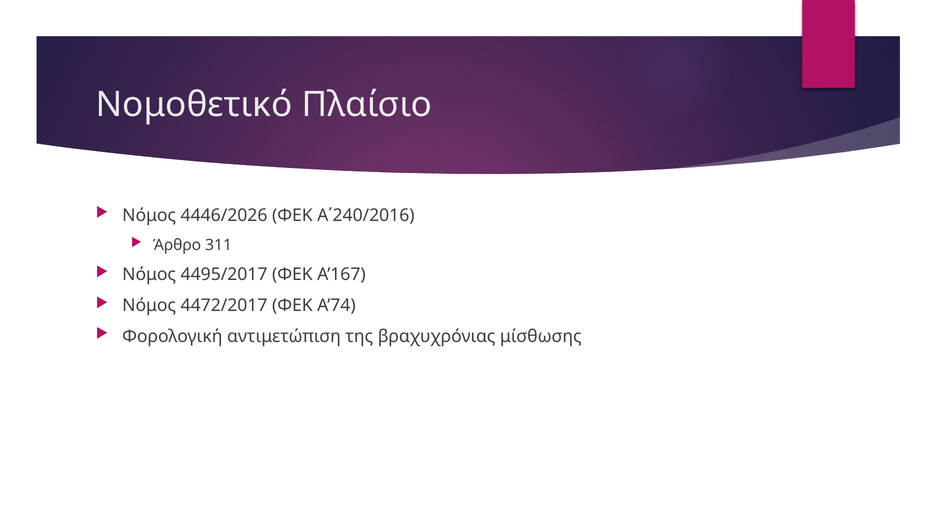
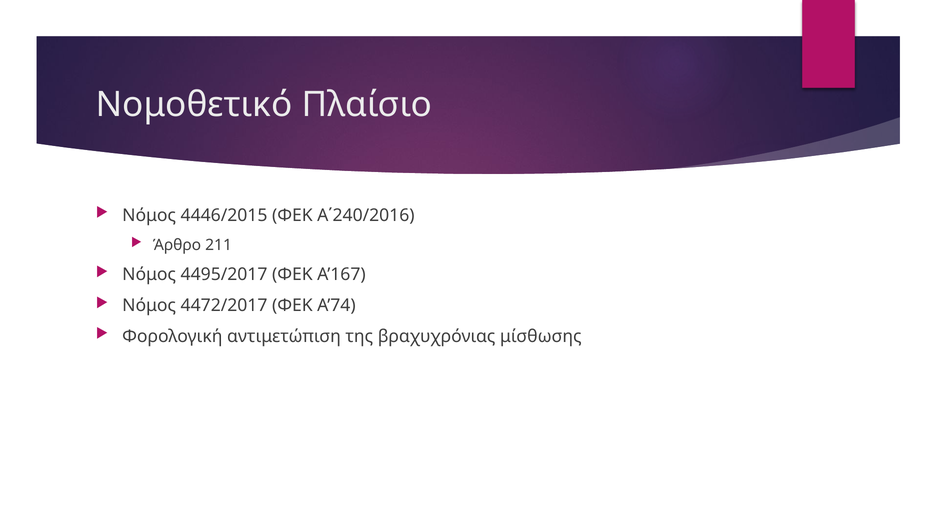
4446/2026: 4446/2026 -> 4446/2015 (224, 215)
311: 311 -> 211 (219, 245)
